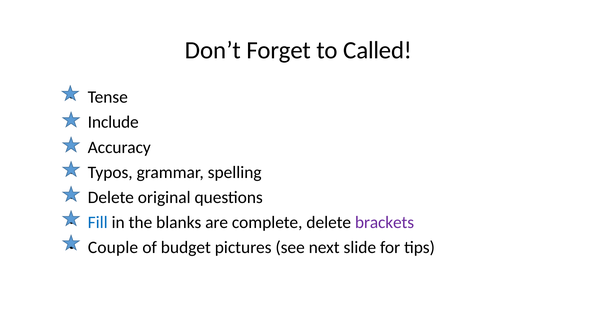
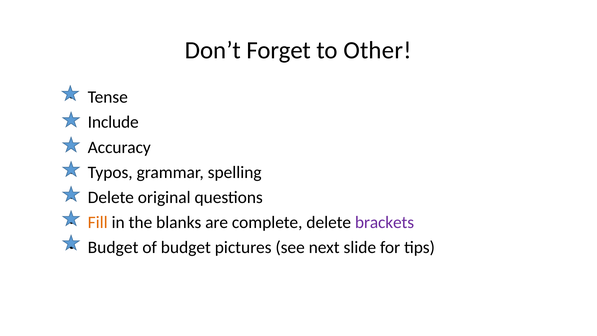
Called: Called -> Other (377, 50)
Fill colour: blue -> orange (98, 222)
Couple: Couple -> Budget (113, 247)
